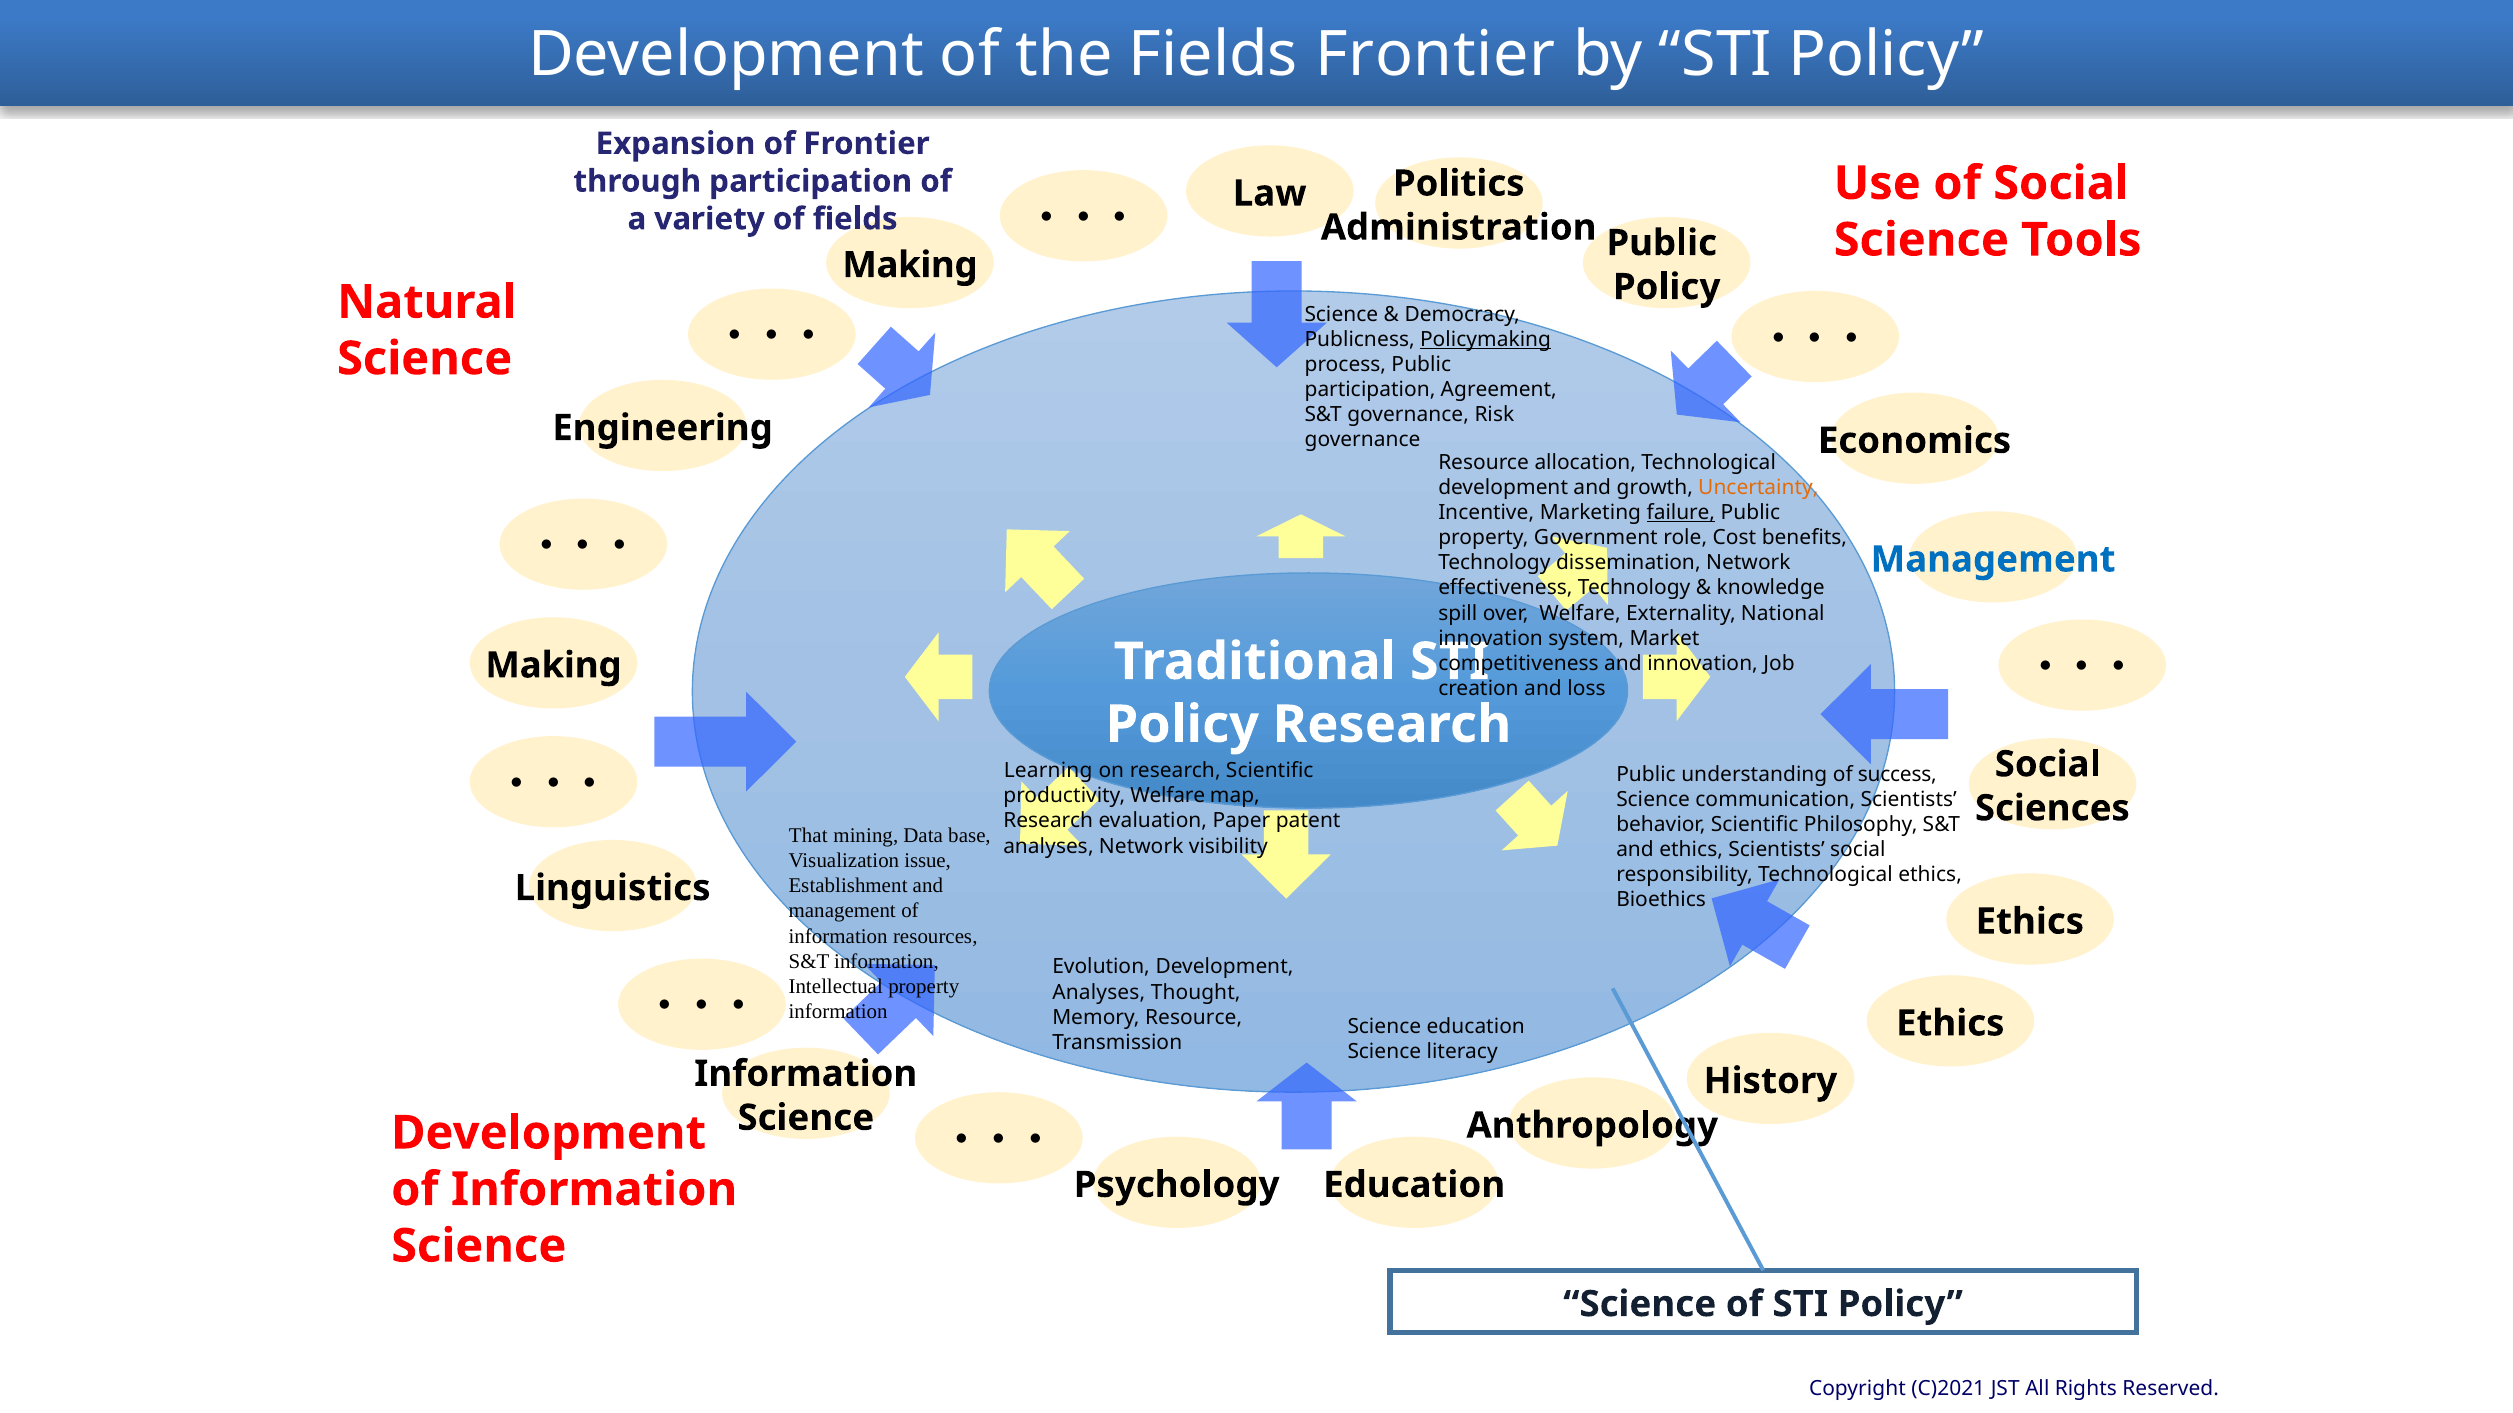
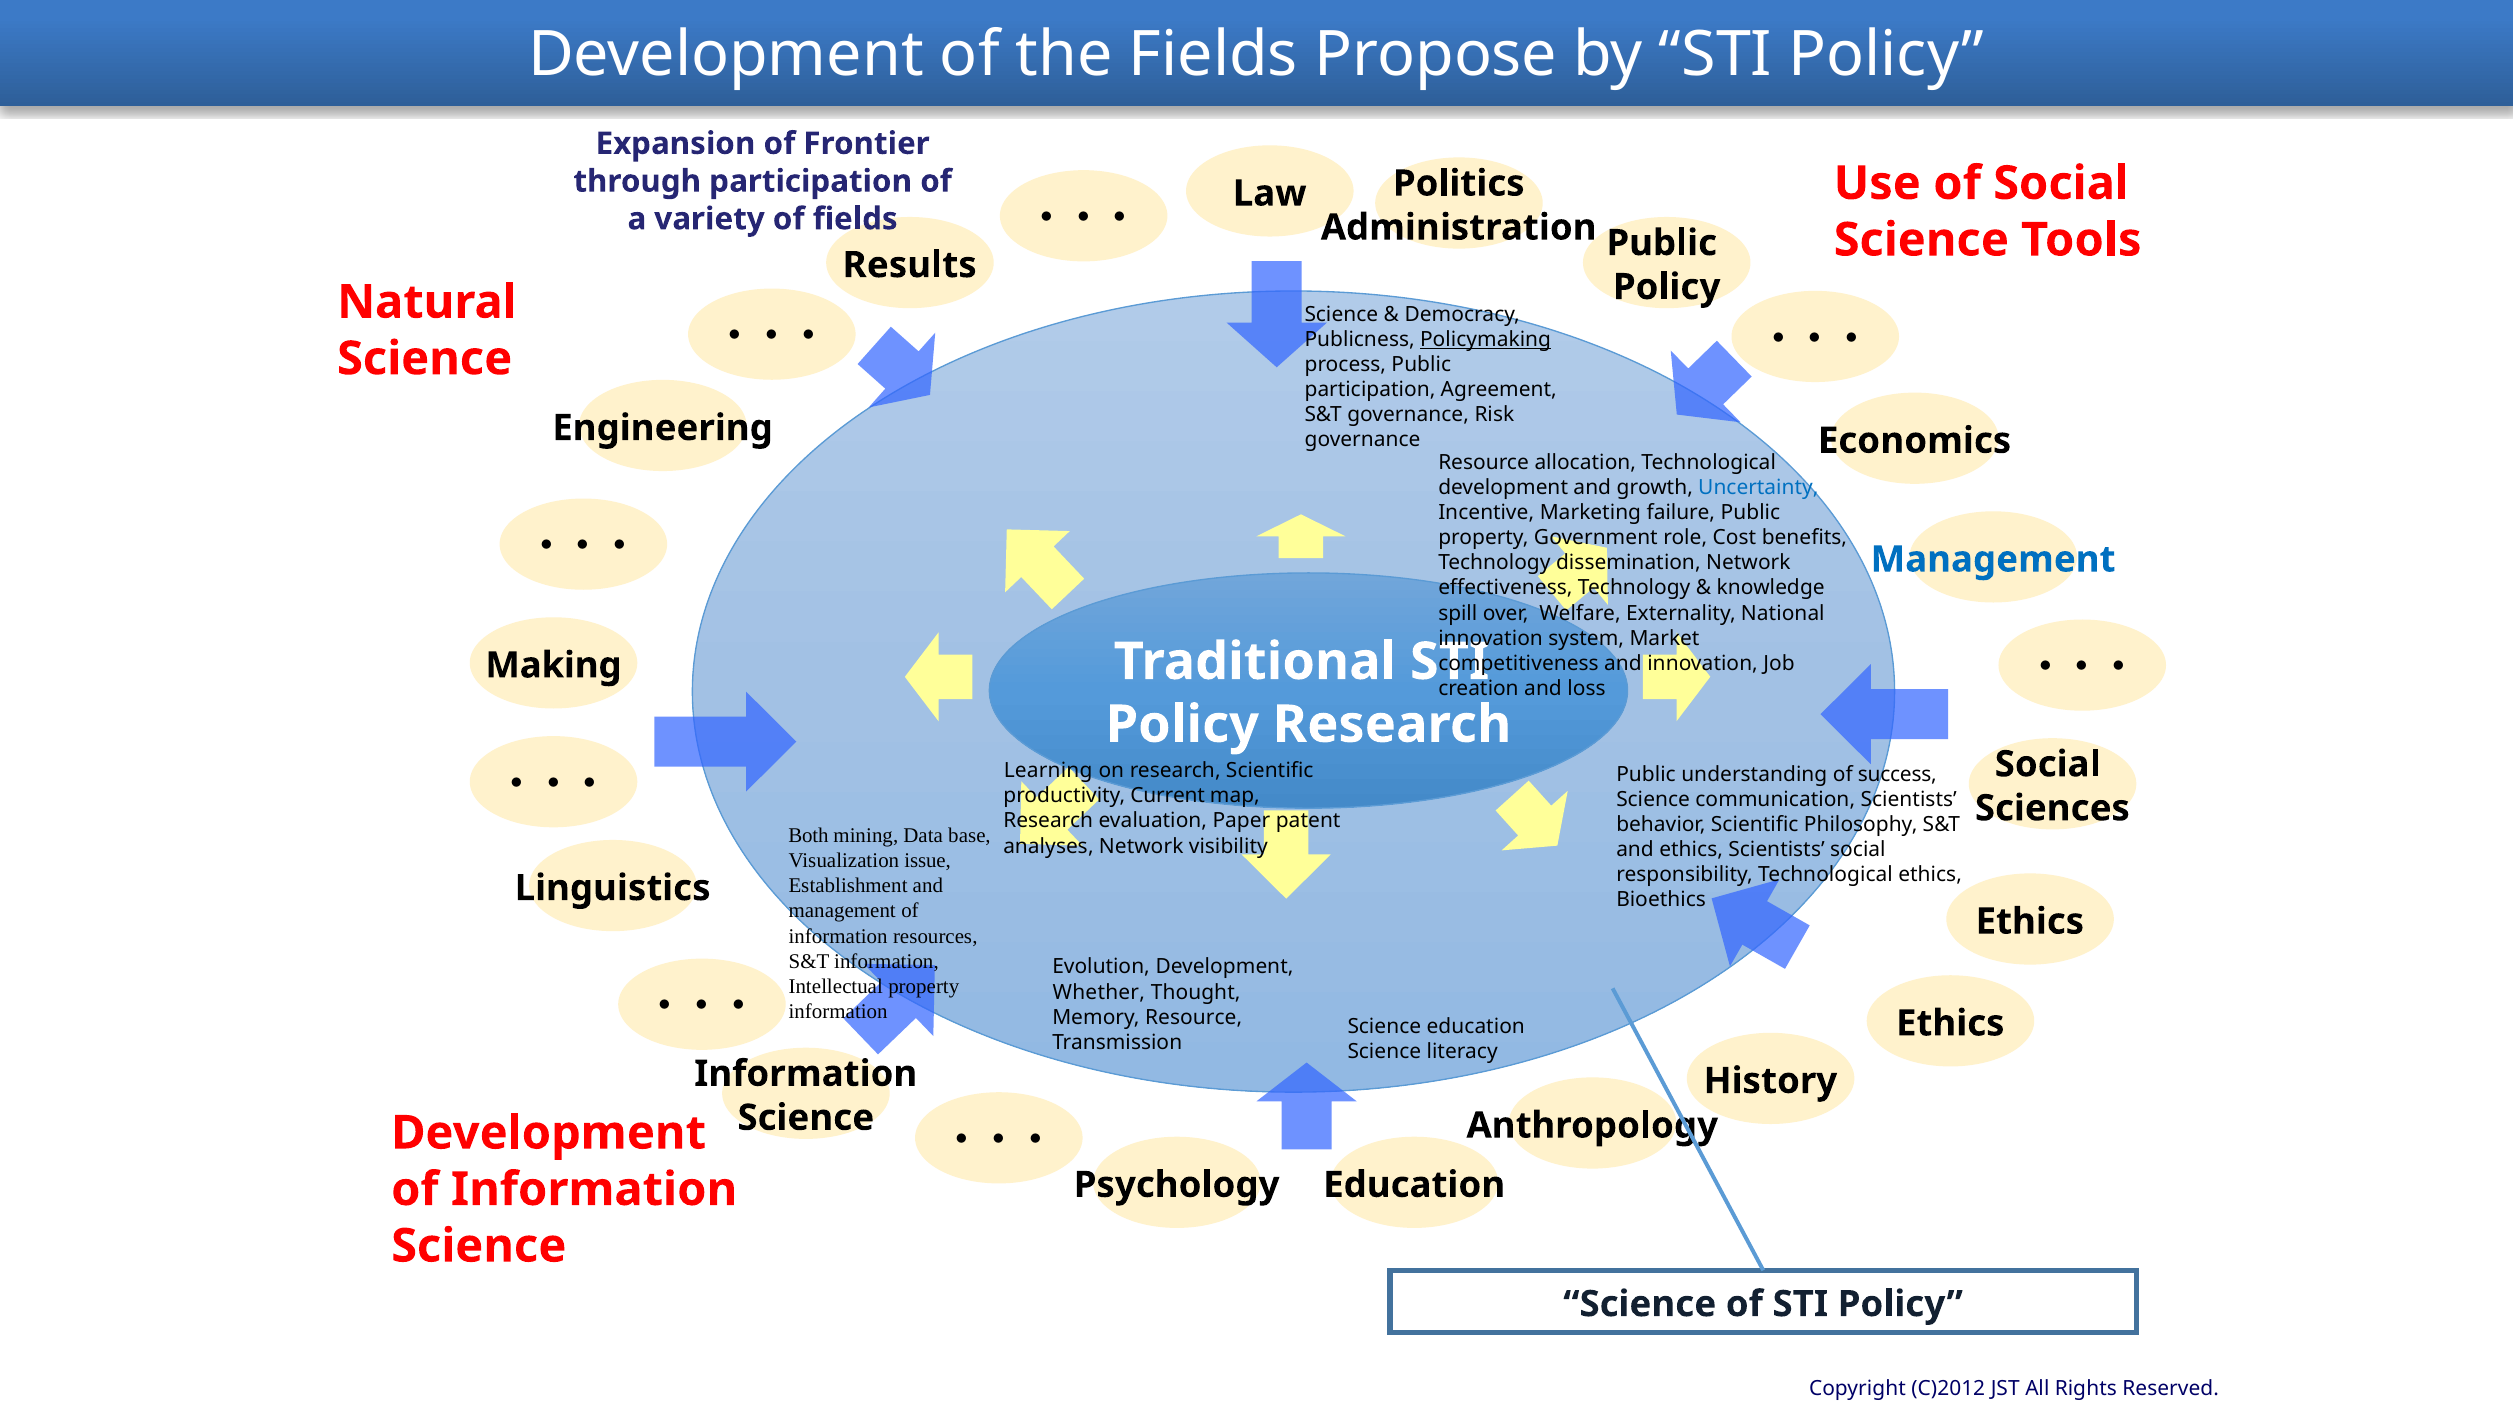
Fields Frontier: Frontier -> Propose (1436, 55)
Making: Making -> Results (910, 265)
Uncertainty colour: orange -> blue (1758, 488)
failure underline: present -> none (1681, 513)
productivity Welfare: Welfare -> Current (1168, 796)
That: That -> Both (808, 836)
Analyses: Analyses -> Whether (1099, 993)
C)2021: C)2021 -> C)2012 (1948, 1389)
